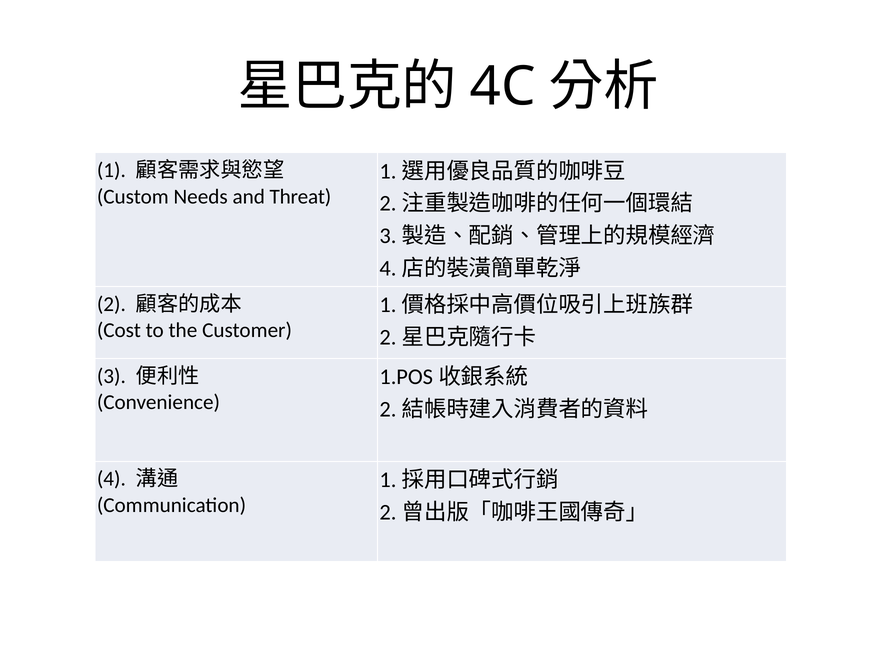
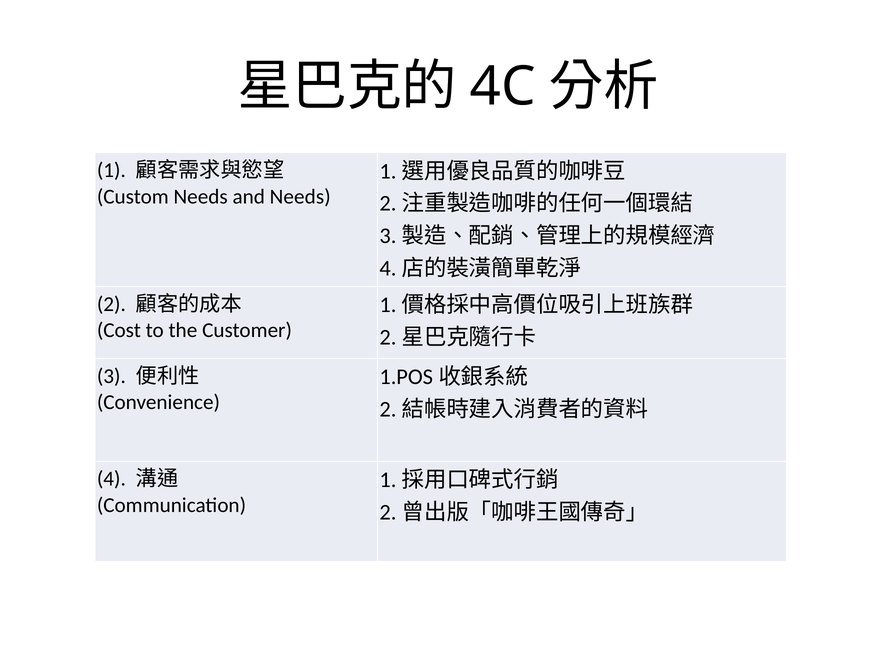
and Threat: Threat -> Needs (300, 197)
